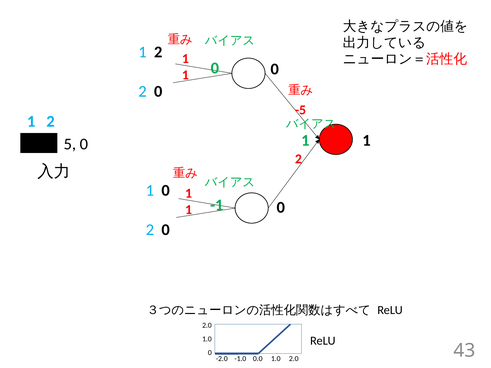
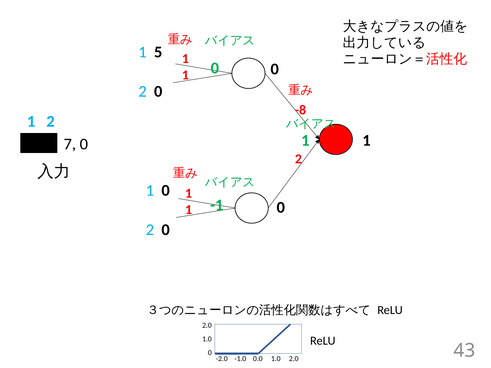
2: 2 -> 5 (158, 52)
-5: -5 -> -8 (300, 110)
5: 5 -> 7 (70, 144)
